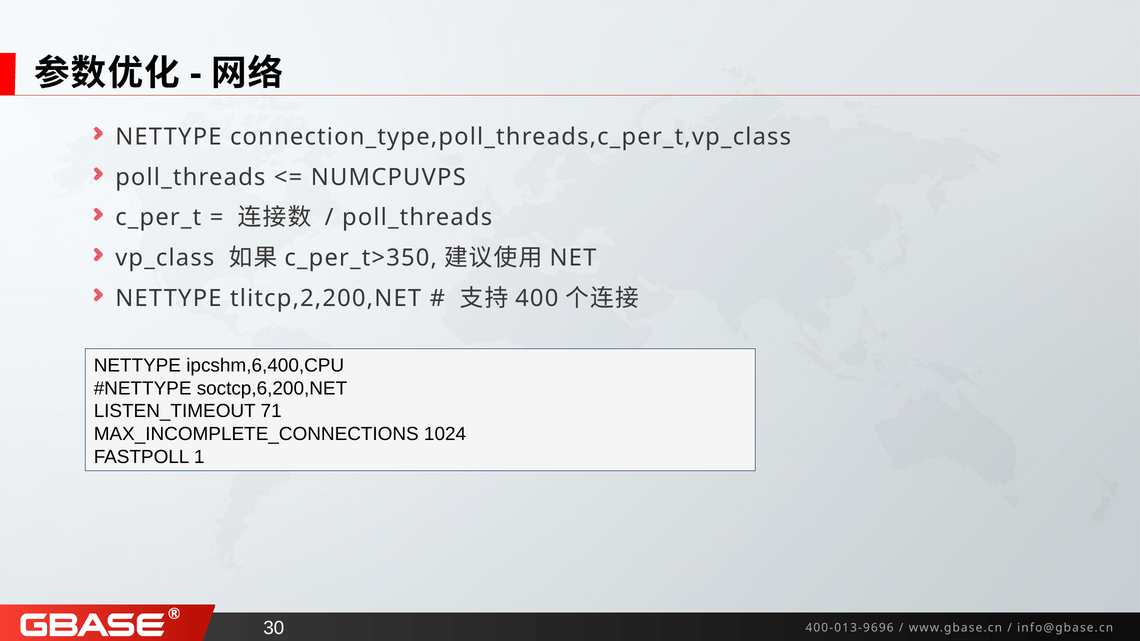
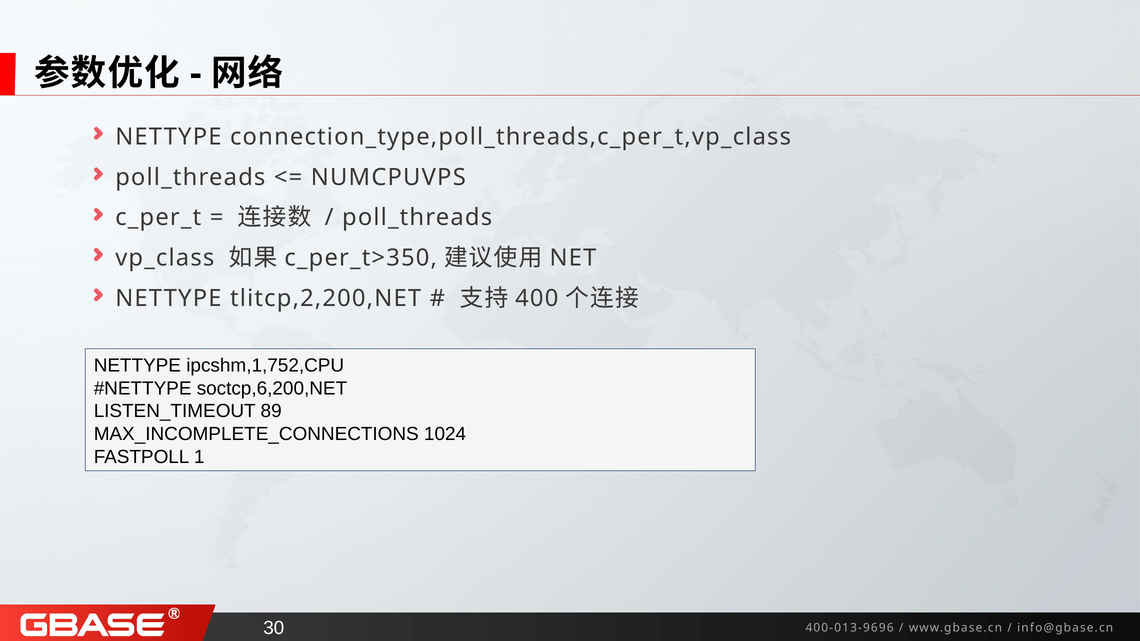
ipcshm,6,400,CPU: ipcshm,6,400,CPU -> ipcshm,1,752,CPU (265, 366)
71: 71 -> 89 (271, 411)
